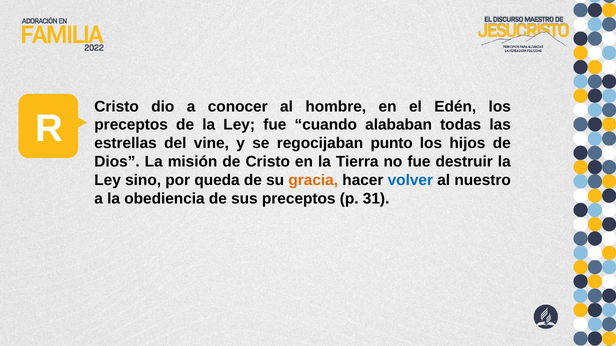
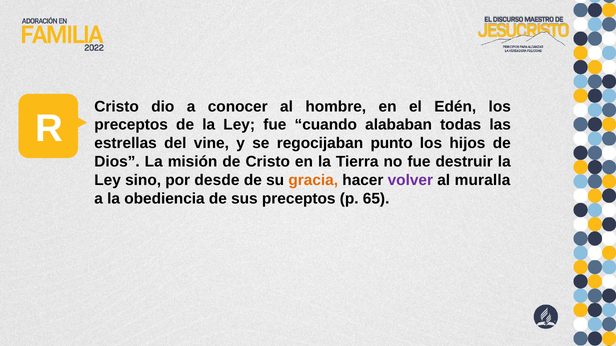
queda: queda -> desde (217, 180)
volver colour: blue -> purple (410, 180)
nuestro: nuestro -> muralla (483, 180)
31: 31 -> 65 (376, 199)
